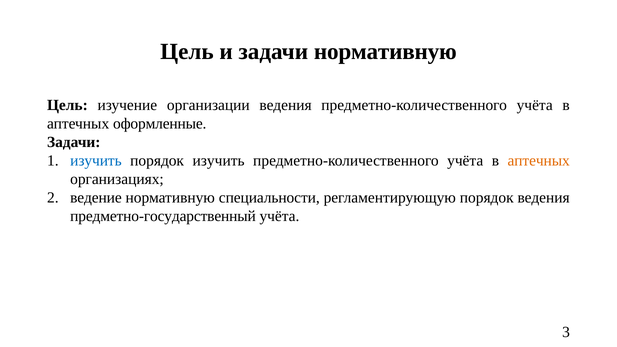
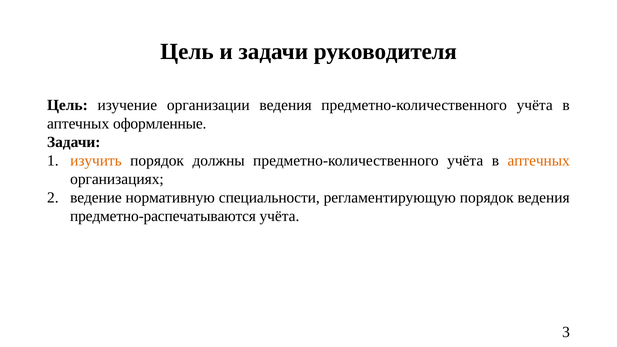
задачи нормативную: нормативную -> руководителя (385, 52)
изучить colour: blue -> orange (96, 161)
порядок изучить: изучить -> должны (219, 161)
предметно-государственный: предметно-государственный -> предметно-распечатываются (163, 216)
